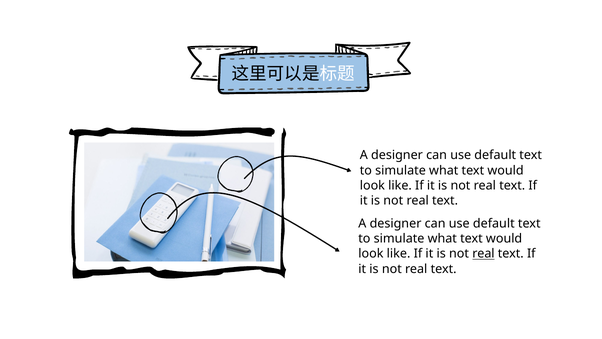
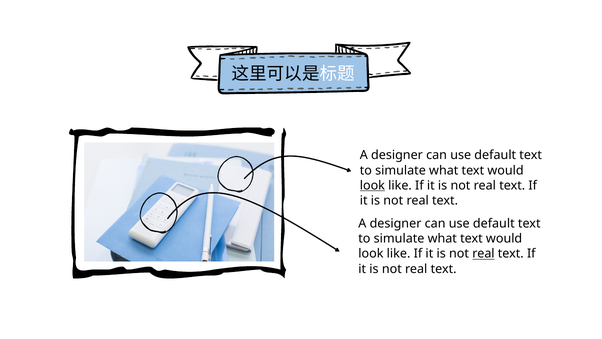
look underline: none -> present (372, 185)
